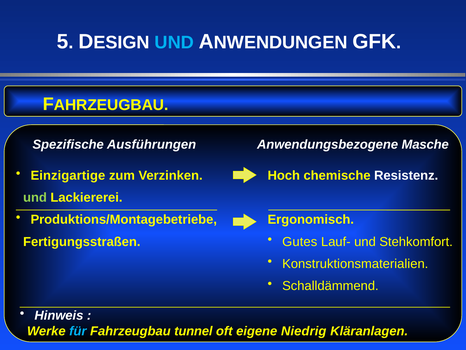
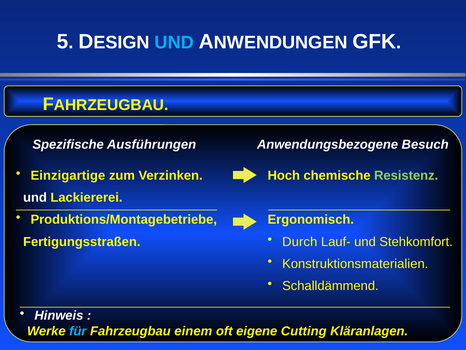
Masche: Masche -> Besuch (425, 144)
Resistenz colour: white -> light green (406, 175)
und colour: light green -> white (35, 197)
Gutes: Gutes -> Durch (300, 241)
tunnel: tunnel -> einem (193, 331)
Niedrig: Niedrig -> Cutting (304, 331)
